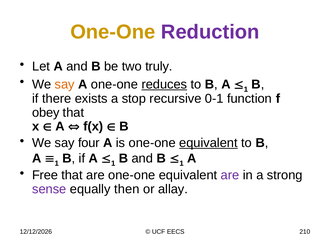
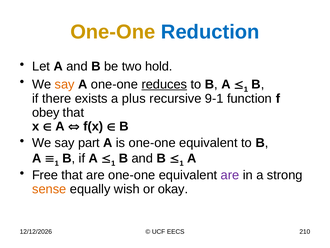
Reduction colour: purple -> blue (210, 32)
truly: truly -> hold (159, 66)
stop: stop -> plus (134, 98)
0-1: 0-1 -> 9-1 (214, 98)
four: four -> part (89, 143)
equivalent underline: present -> none (208, 143)
sense colour: purple -> orange (49, 189)
then: then -> wish (127, 189)
allay: allay -> okay (173, 189)
